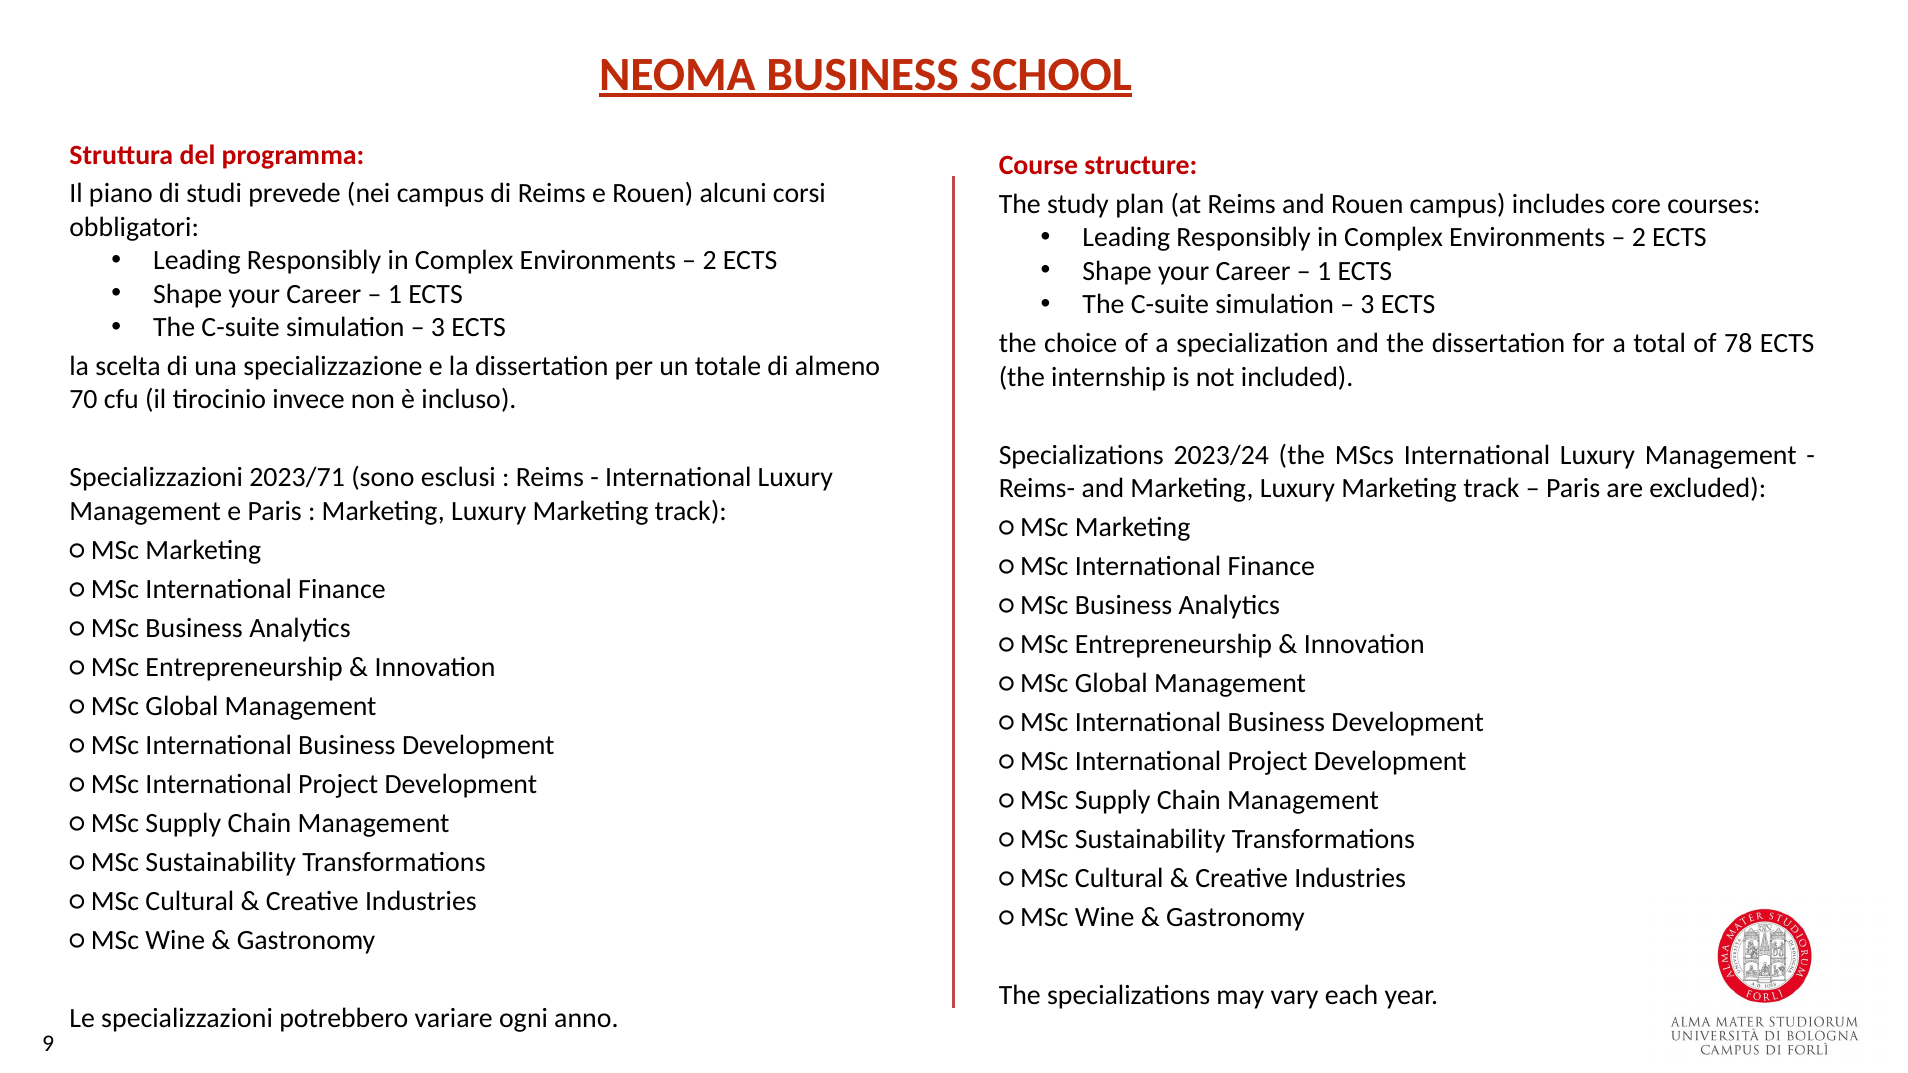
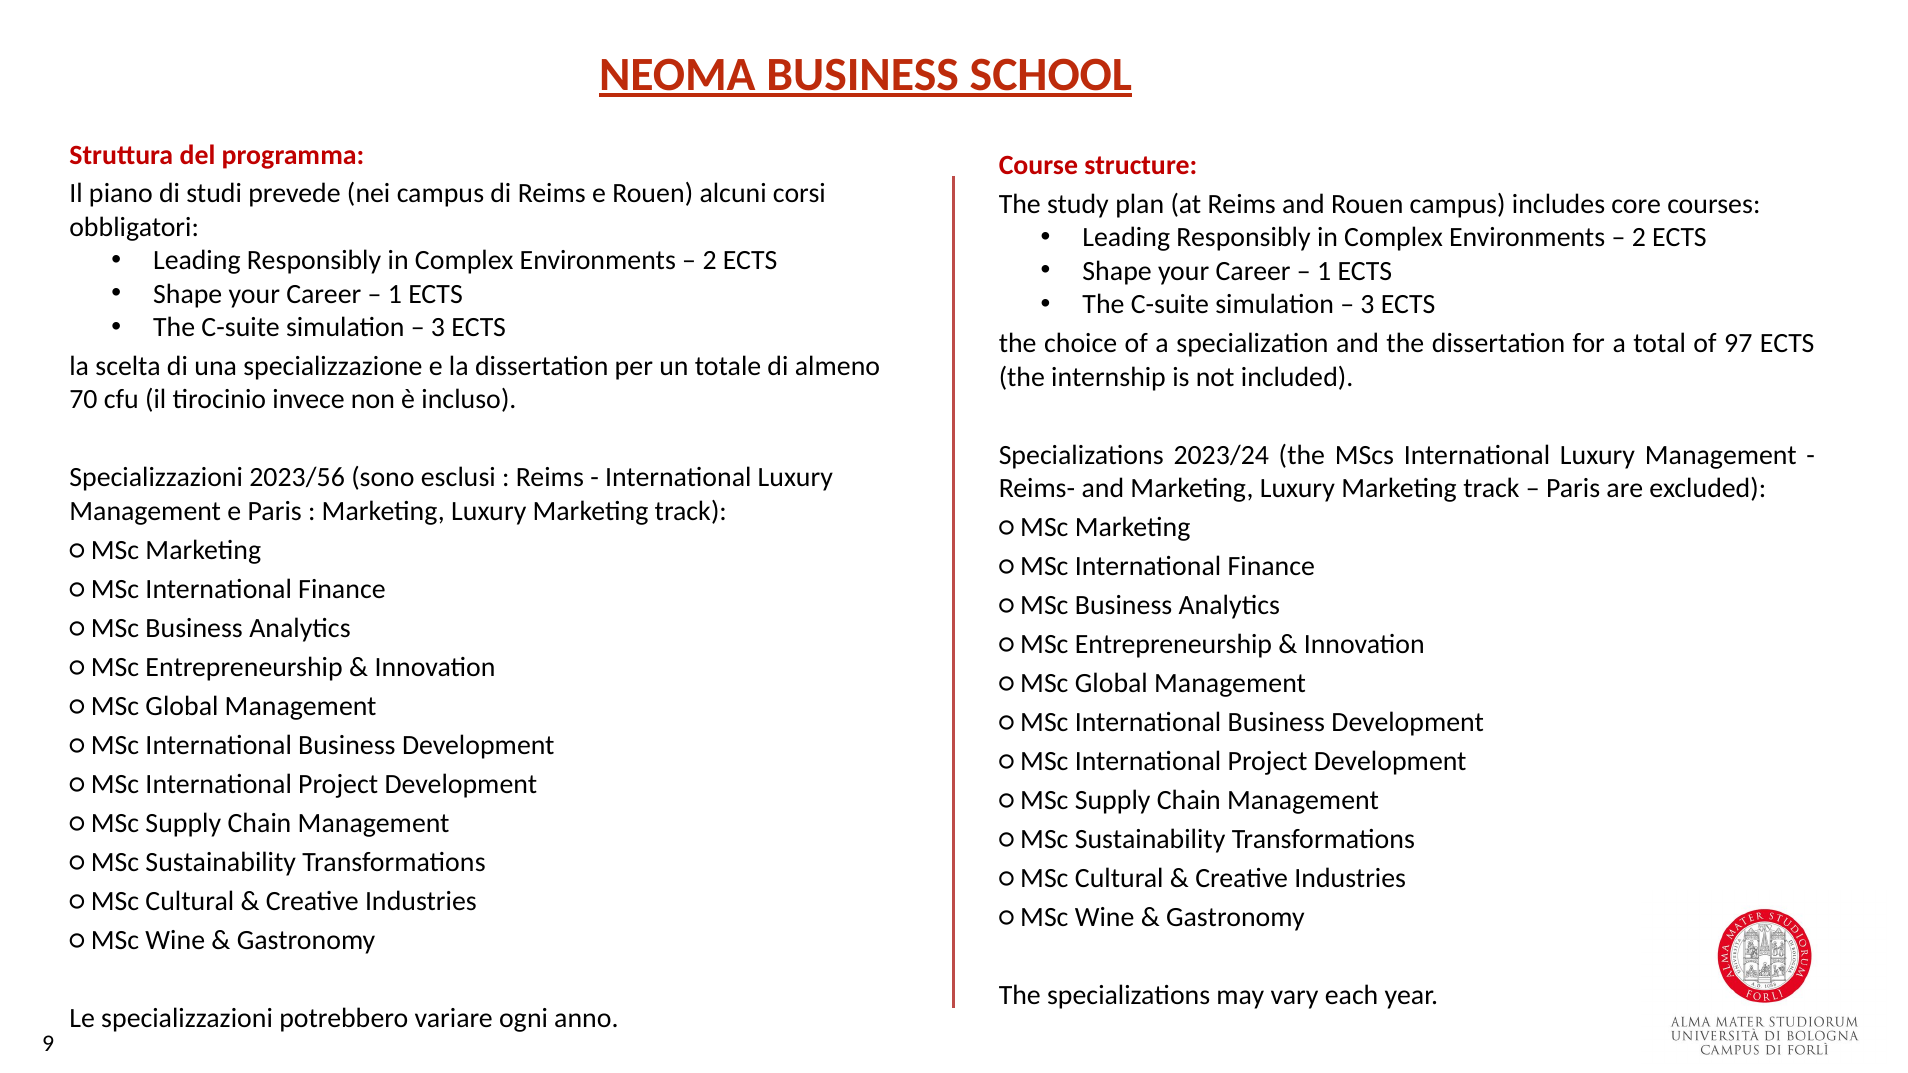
78: 78 -> 97 (1738, 344)
2023/71: 2023/71 -> 2023/56 (297, 478)
